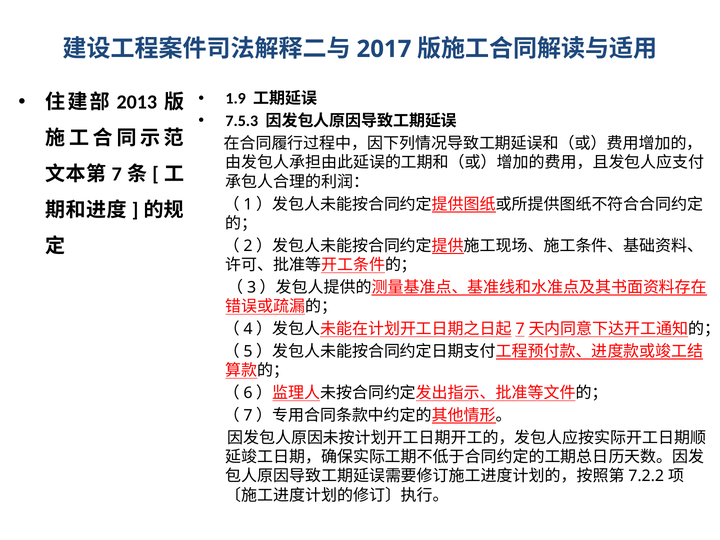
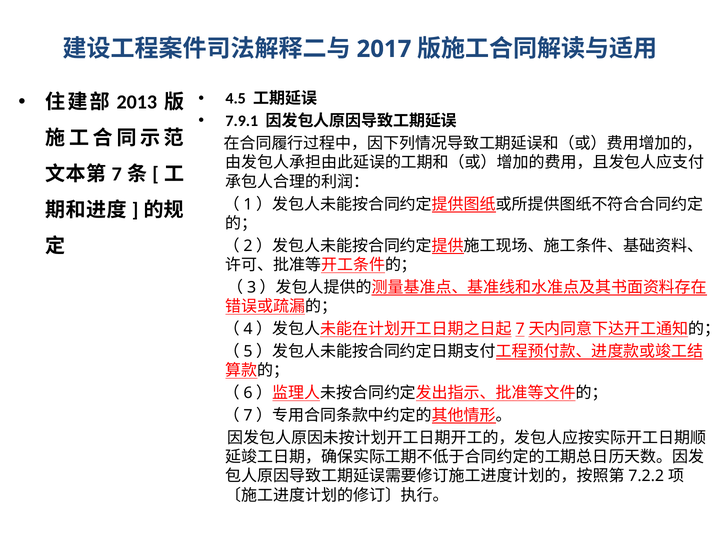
1.9: 1.9 -> 4.5 (236, 99)
7.5.3: 7.5.3 -> 7.9.1 (242, 121)
